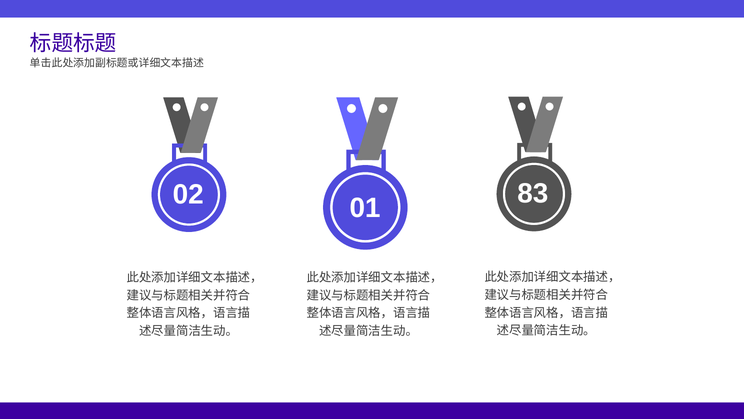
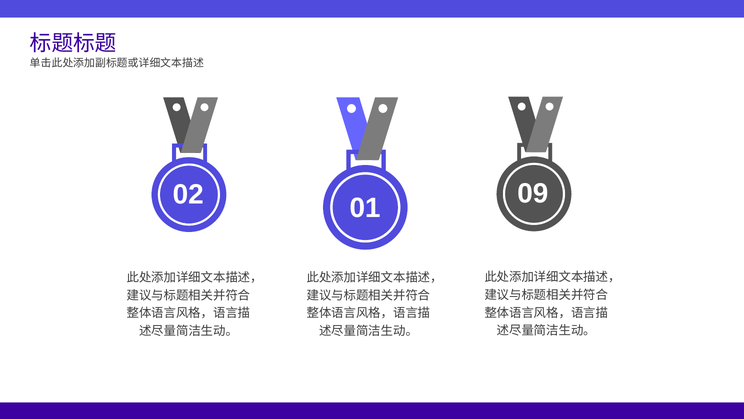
83: 83 -> 09 (533, 193)
